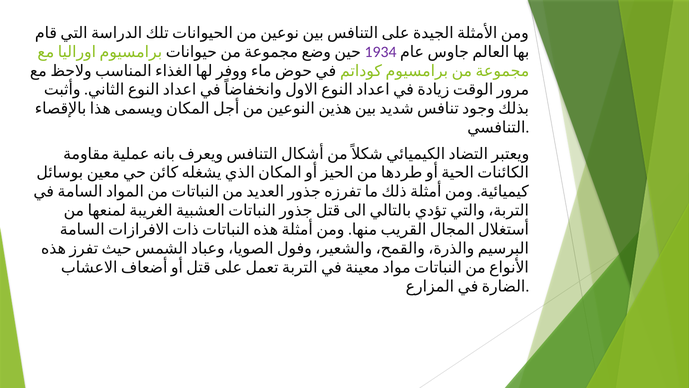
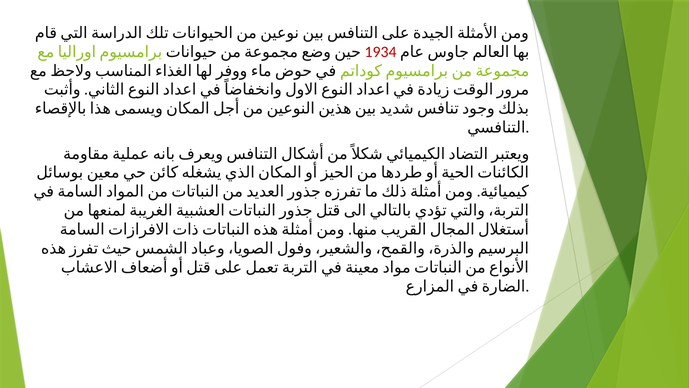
1934 colour: purple -> red (381, 52)
